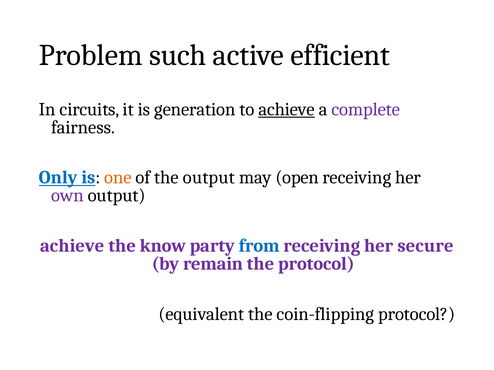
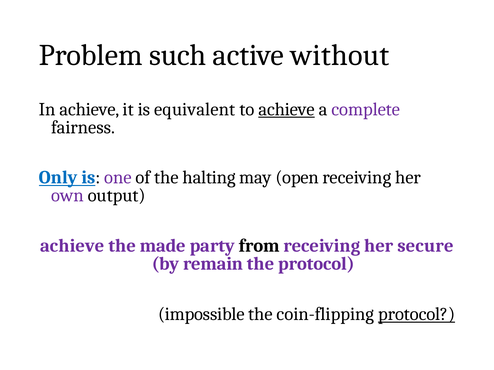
efficient: efficient -> without (340, 55)
In circuits: circuits -> achieve (89, 109)
generation: generation -> equivalent (195, 109)
one colour: orange -> purple (118, 178)
the output: output -> halting (209, 178)
know: know -> made (163, 246)
from colour: blue -> black (259, 246)
equivalent: equivalent -> impossible (201, 315)
protocol underline: none -> present (417, 315)
